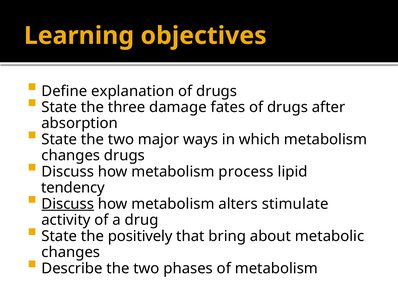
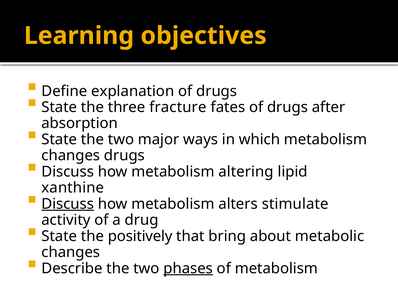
damage: damage -> fracture (178, 107)
process: process -> altering (246, 172)
tendency: tendency -> xanthine (73, 188)
phases underline: none -> present (188, 269)
